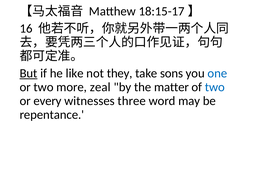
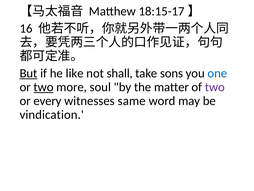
they: they -> shall (120, 73)
two underline: none -> present (44, 87)
zeal: zeal -> soul (100, 87)
two colour: blue -> purple (215, 87)
three: three -> same (132, 101)
repentance: repentance -> vindication (52, 114)
